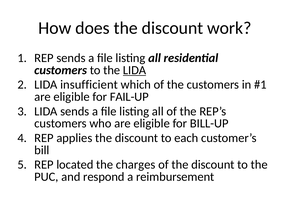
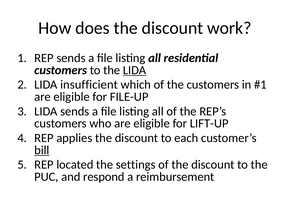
FAIL-UP: FAIL-UP -> FILE-UP (129, 97)
BILL-UP: BILL-UP -> LIFT-UP (209, 123)
bill underline: none -> present (42, 150)
charges: charges -> settings (136, 164)
